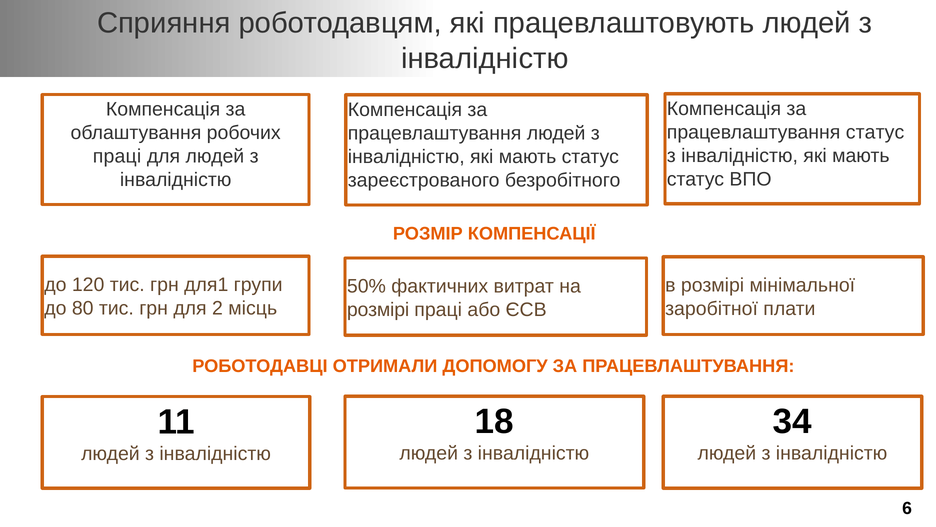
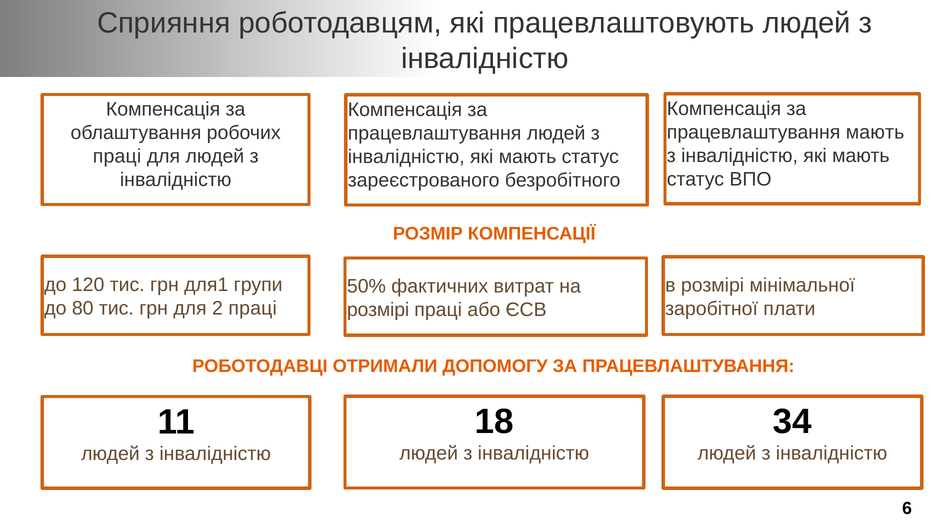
працевлаштування статус: статус -> мають (875, 132)
2 місць: місць -> праці (253, 308)
